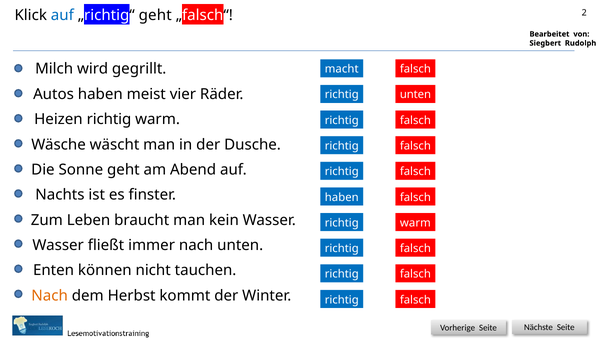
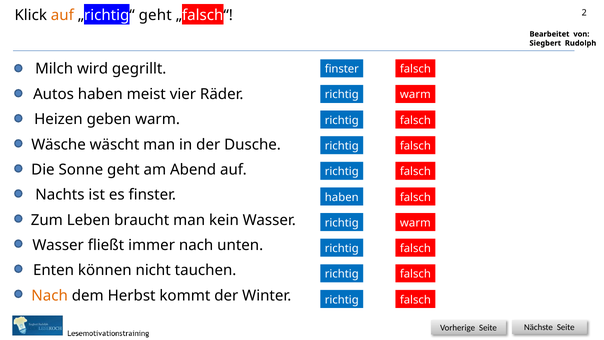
auf colour: blue -> orange (62, 15)
macht: macht -> finster (342, 69)
unten: unten -> warm (415, 95)
Heizen richtig: richtig -> geben (109, 119)
